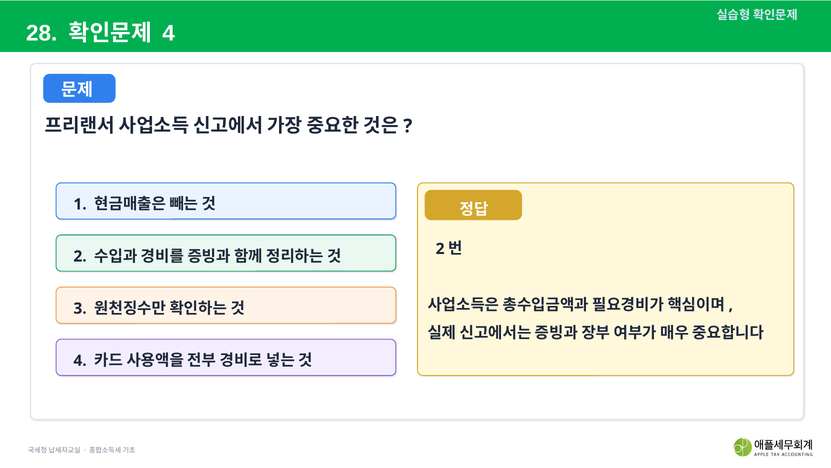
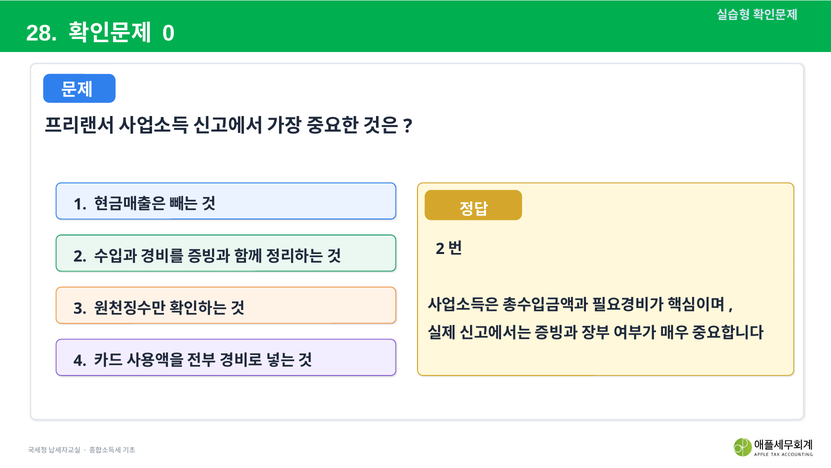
4: 4 -> 0 (169, 34)
